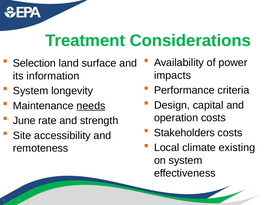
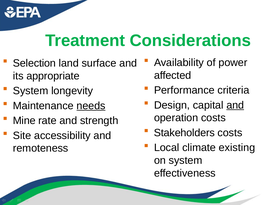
impacts: impacts -> affected (173, 75)
information: information -> appropriate (53, 76)
and underline: none -> present (235, 105)
June: June -> Mine (24, 120)
